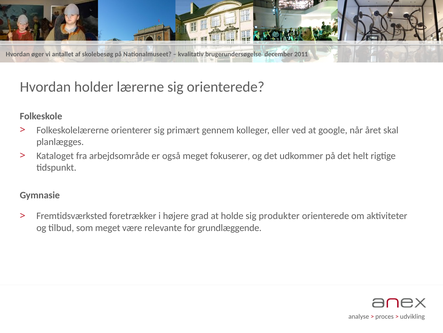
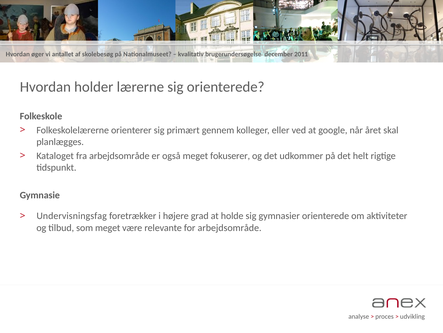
Fremtidsværksted: Fremtidsværksted -> Undervisningsfag (72, 215)
produkter: produkter -> gymnasier (279, 215)
for grundlæggende: grundlæggende -> arbejdsområde (230, 227)
